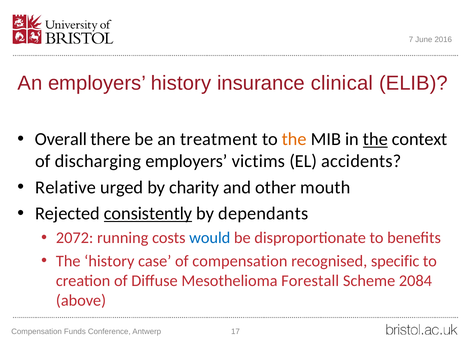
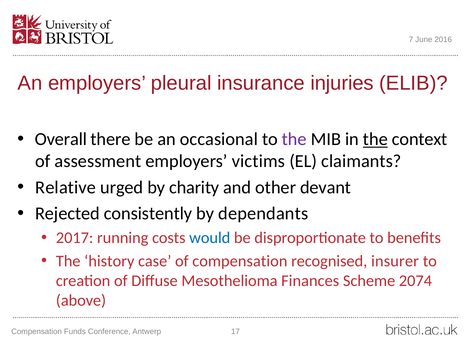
employers history: history -> pleural (181, 83)
clinical: clinical -> injuries (342, 83)
treatment: treatment -> occasional (219, 139)
the colour: orange -> purple (294, 139)
discharging: discharging -> assessment (98, 161)
accidents: accidents -> claimants (361, 161)
mouth: mouth -> devant (326, 188)
consistently underline: present -> none (148, 214)
2072: 2072 -> 2017 (75, 238)
specific: specific -> insurer (395, 261)
Forestall: Forestall -> Finances (310, 281)
2084: 2084 -> 2074 (415, 281)
